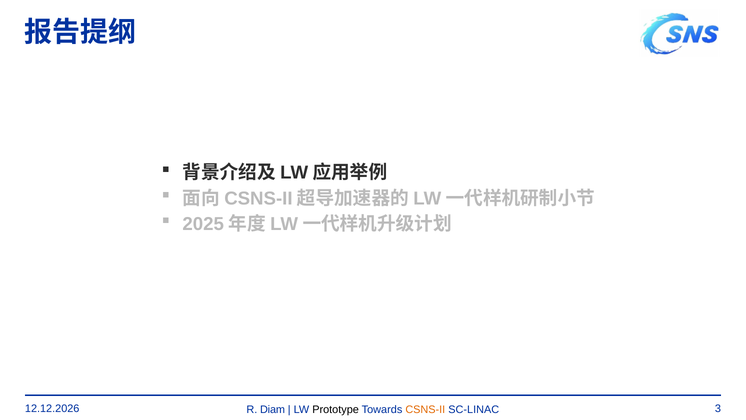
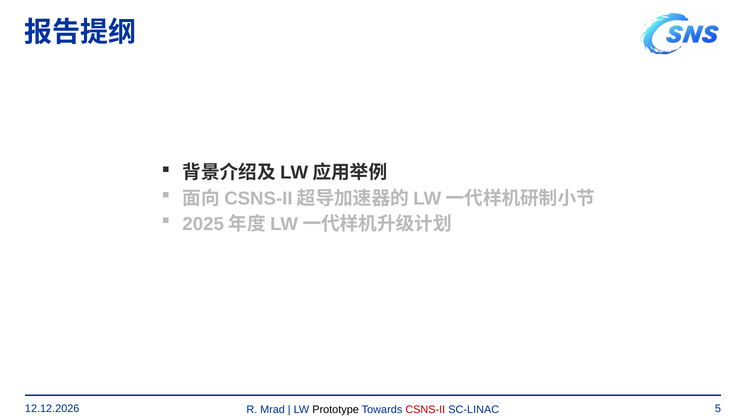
Diam: Diam -> Mrad (272, 409)
CSNS-II colour: orange -> red (425, 409)
3: 3 -> 5 (718, 408)
